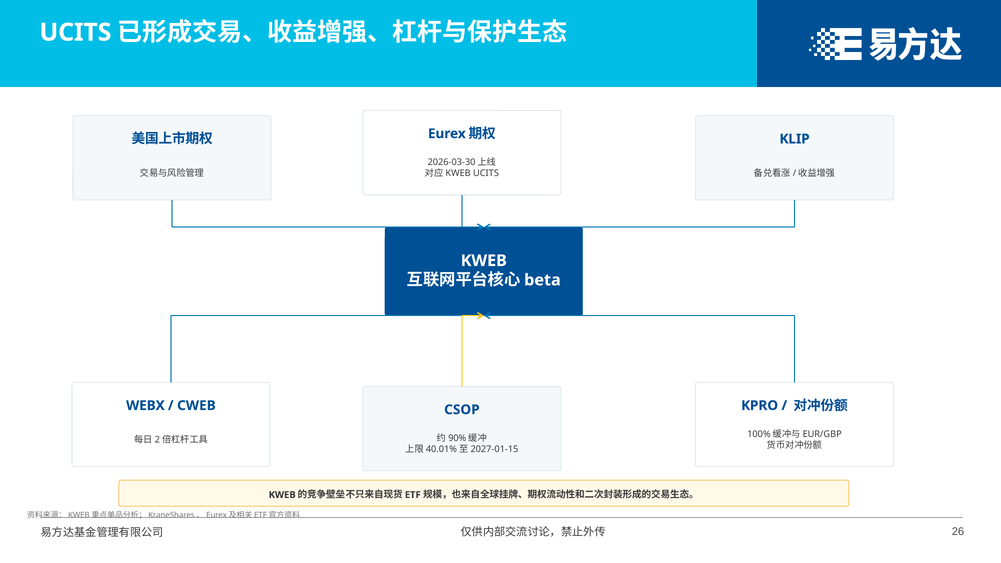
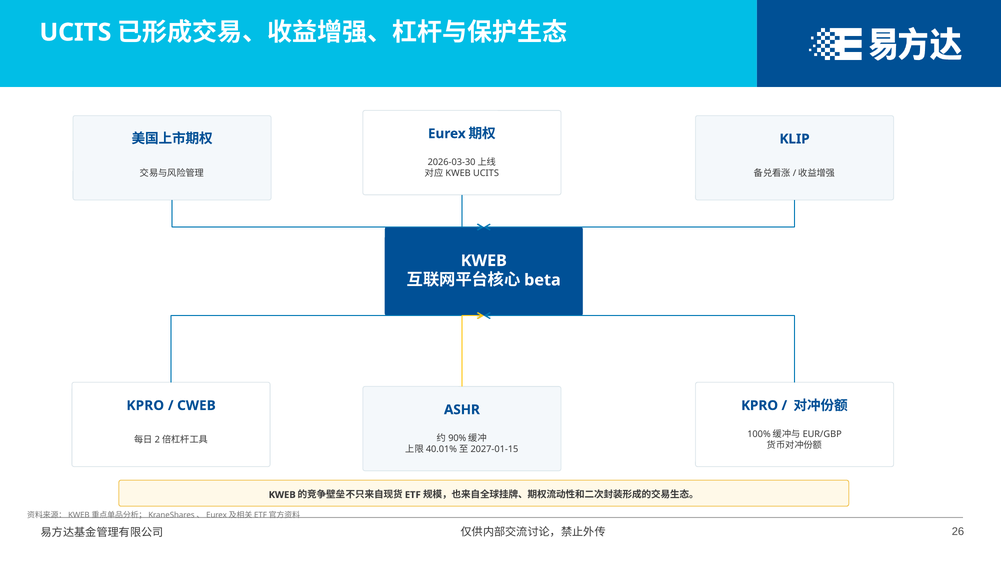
WEBX: WEBX -> KPRO (145, 406)
CSOP: CSOP -> ASHR (462, 410)
